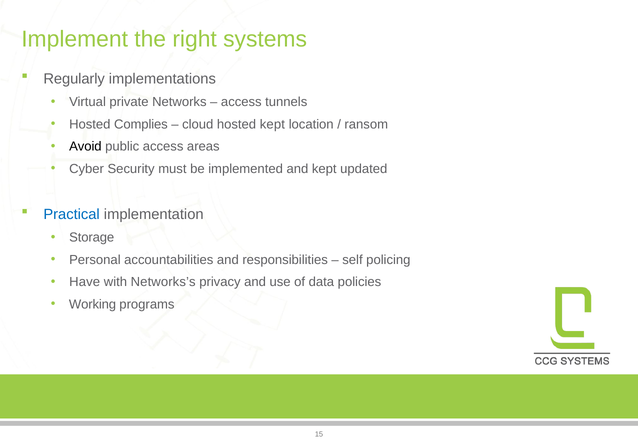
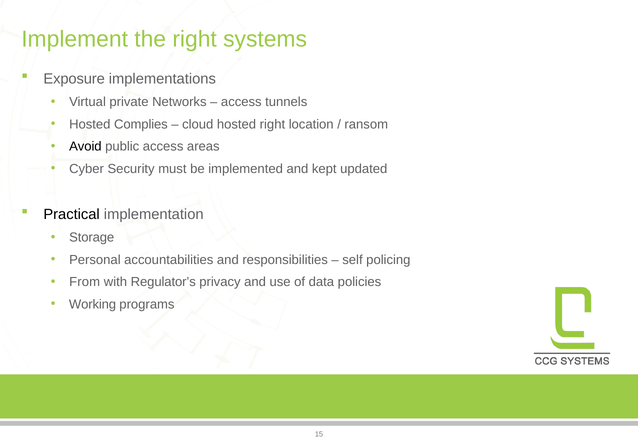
Regularly: Regularly -> Exposure (74, 79)
hosted kept: kept -> right (272, 124)
Practical colour: blue -> black (72, 214)
Have: Have -> From (85, 282)
Networks’s: Networks’s -> Regulator’s (163, 282)
